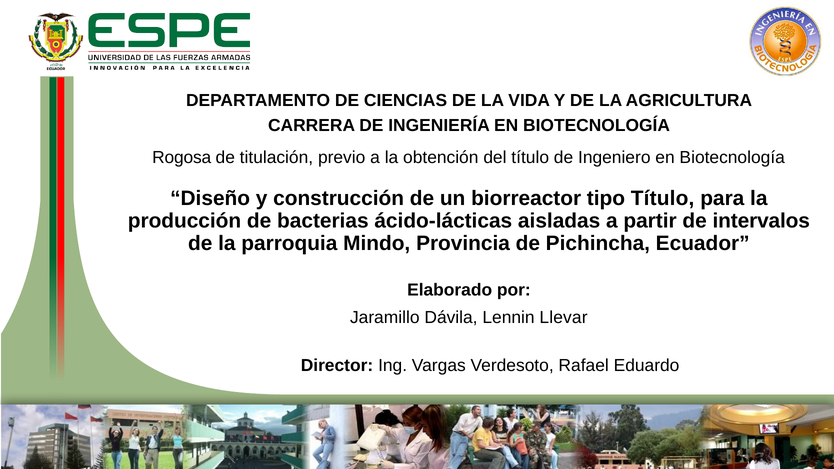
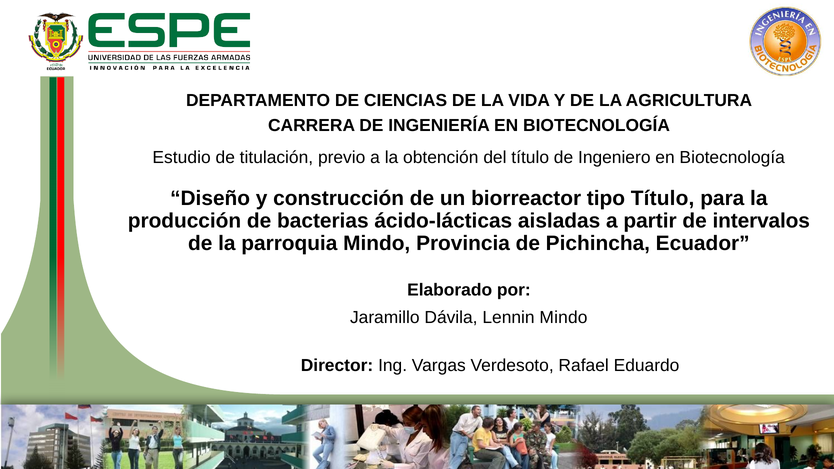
Rogosa: Rogosa -> Estudio (182, 158)
Lennin Llevar: Llevar -> Mindo (564, 318)
